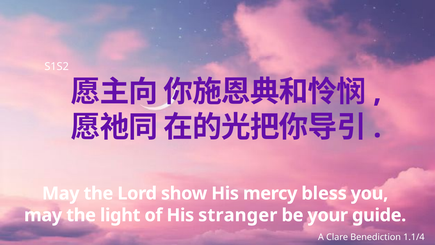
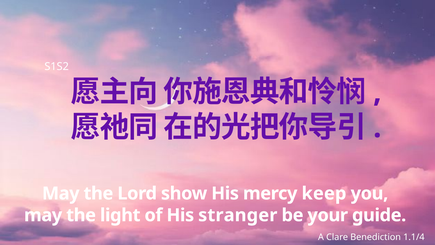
bless: bless -> keep (324, 193)
